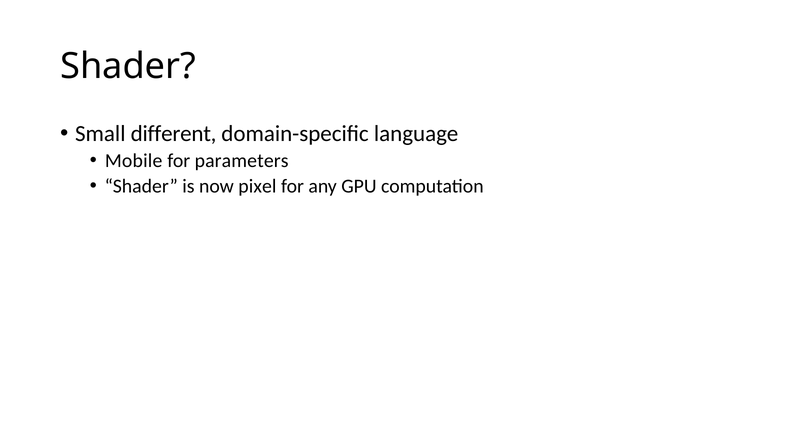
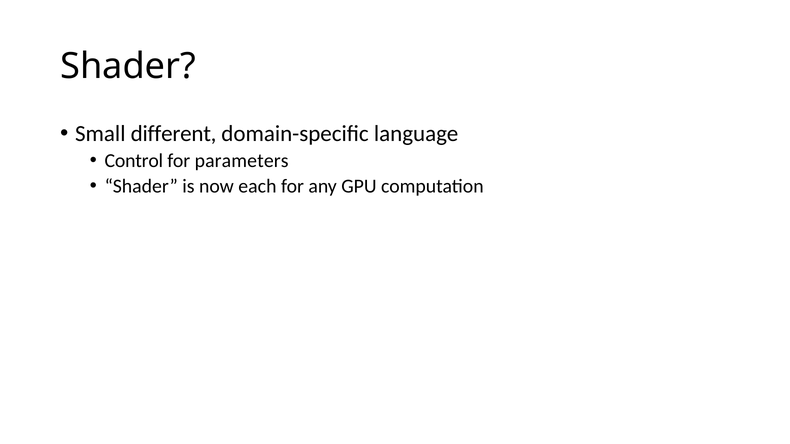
Mobile: Mobile -> Control (134, 161)
pixel: pixel -> each (257, 186)
